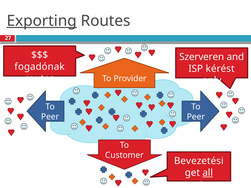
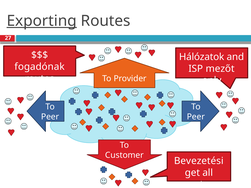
Szerveren: Szerveren -> Hálózatok (202, 57)
kérést: kérést -> mezőt (220, 69)
all underline: present -> none (208, 173)
